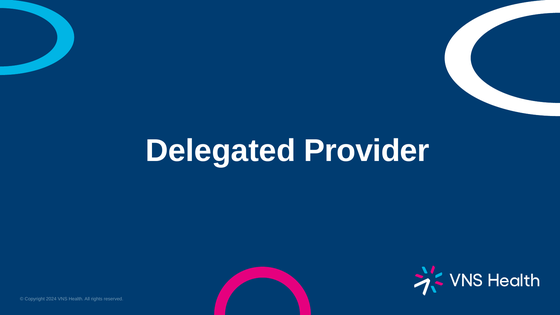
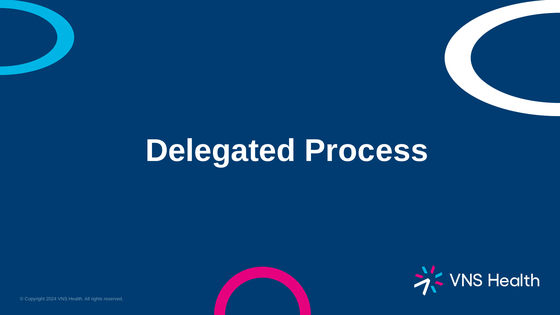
Provider: Provider -> Process (366, 151)
